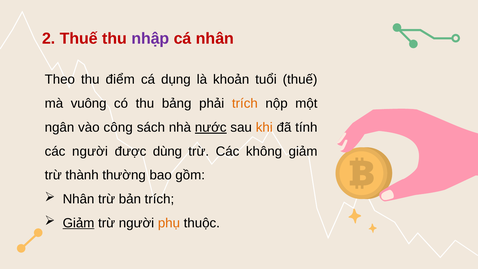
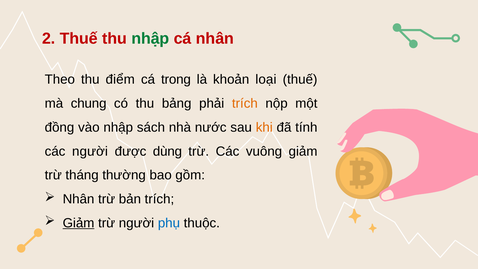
nhập colour: purple -> green (150, 39)
dụng: dụng -> trong (176, 80)
tuổi: tuổi -> loại (266, 80)
vuông: vuông -> chung (89, 103)
ngân: ngân -> đồng (59, 127)
vào công: công -> nhập (118, 127)
nước underline: present -> none (211, 127)
không: không -> vuông (264, 151)
thành: thành -> tháng (82, 175)
phụ colour: orange -> blue (169, 223)
